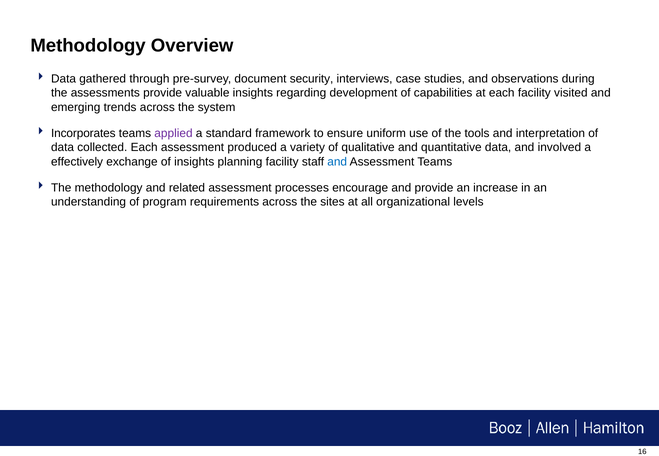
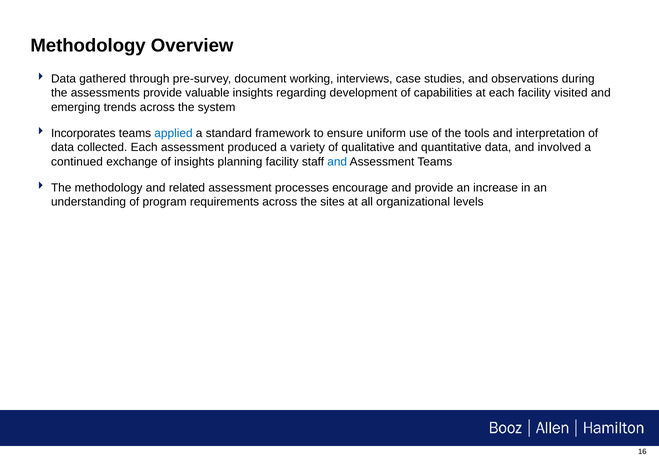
security: security -> working (312, 79)
applied colour: purple -> blue (173, 133)
effectively: effectively -> continued (77, 162)
